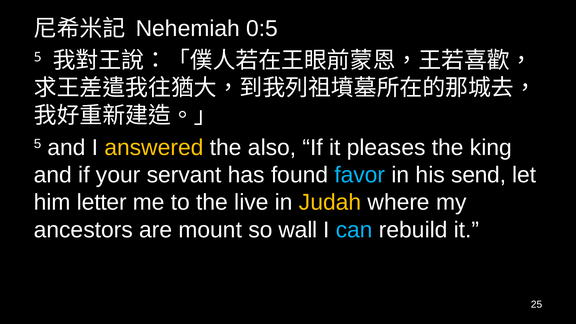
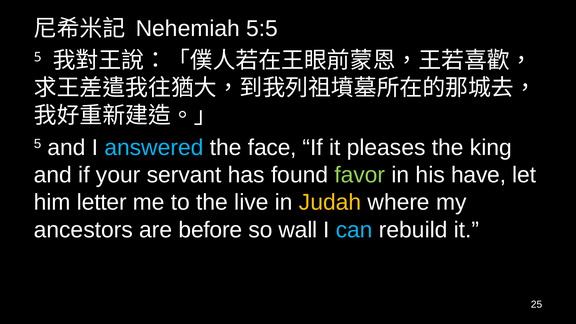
0:5: 0:5 -> 5:5 (262, 29)
answered colour: yellow -> light blue (154, 148)
also: also -> face (272, 148)
favor colour: light blue -> light green (360, 175)
send: send -> have (479, 175)
mount: mount -> before (210, 230)
